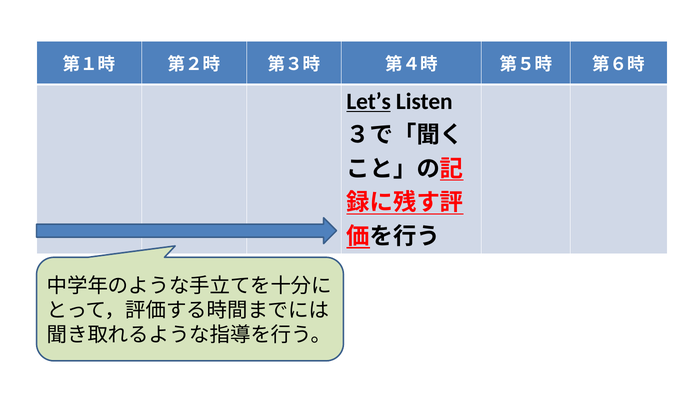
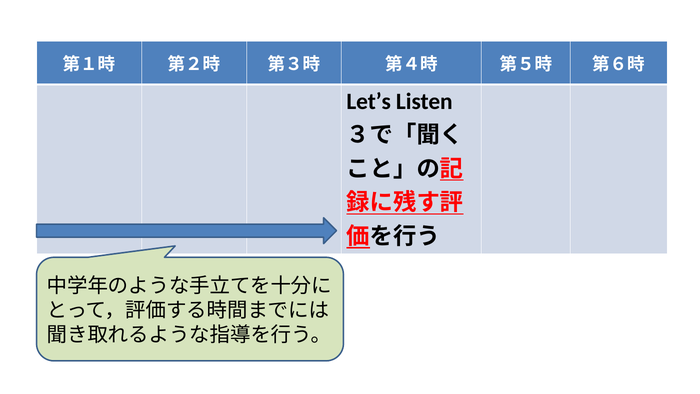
Let’s underline: present -> none (369, 101)
